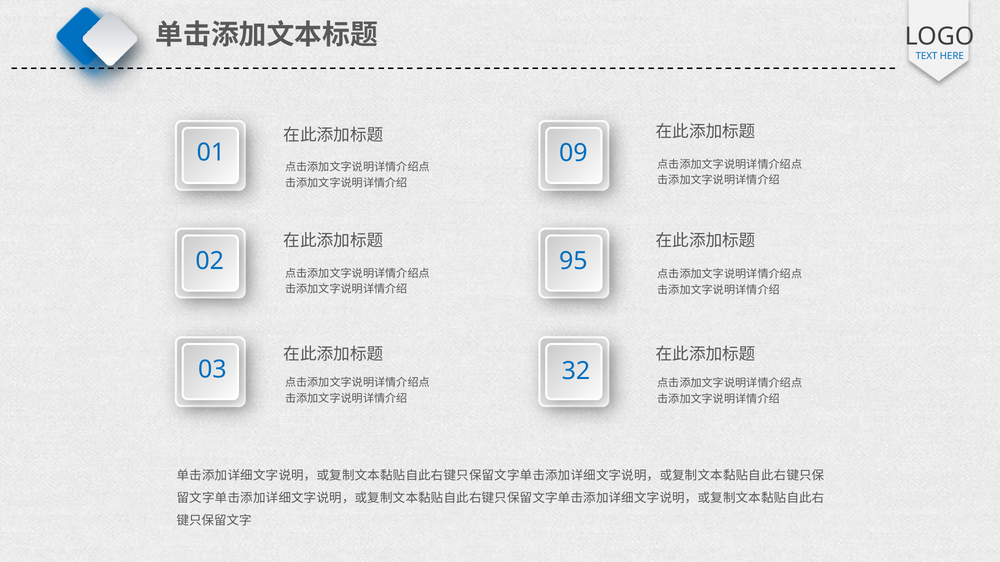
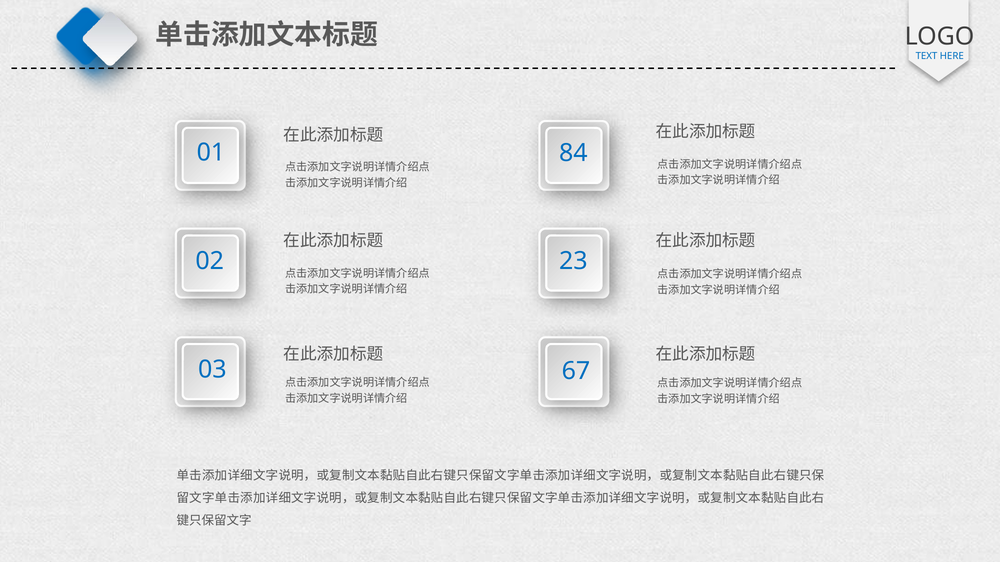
09: 09 -> 84 (573, 153)
95: 95 -> 23 (573, 261)
32: 32 -> 67 (576, 371)
